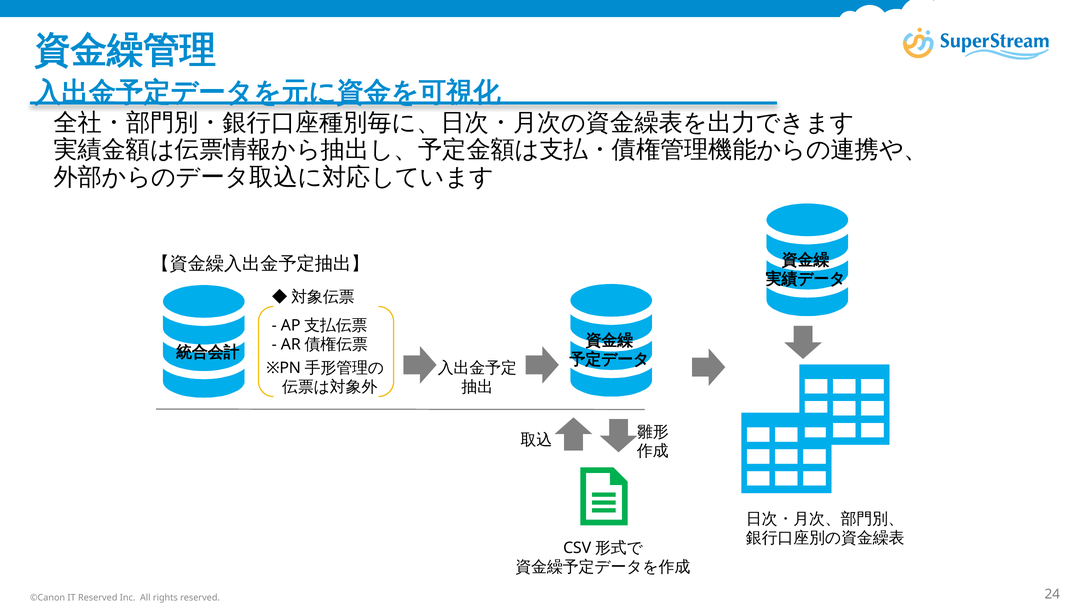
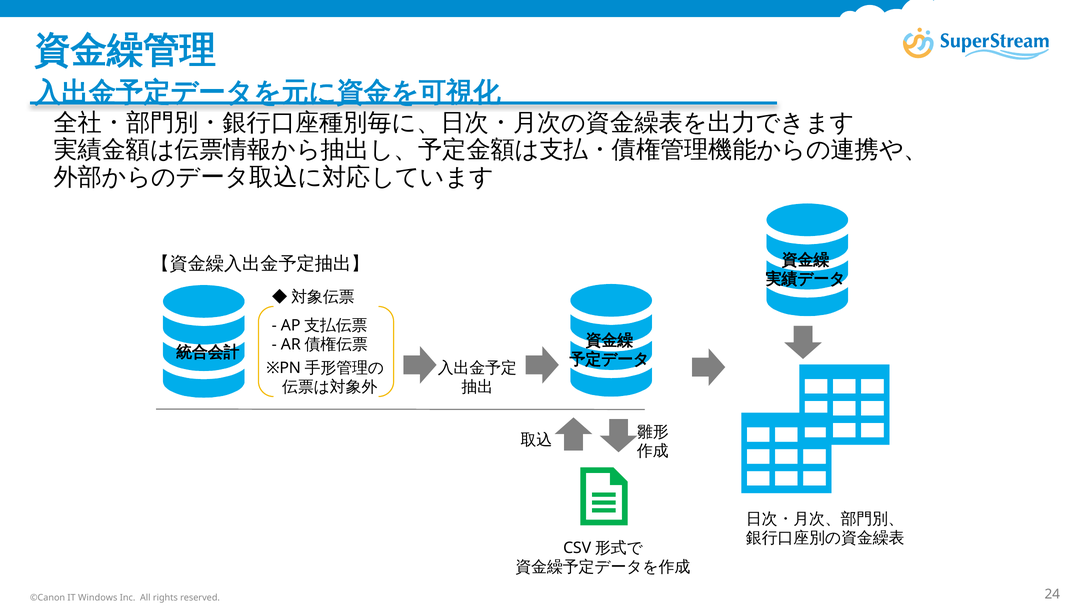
IT Reserved: Reserved -> Windows (98, 598)
